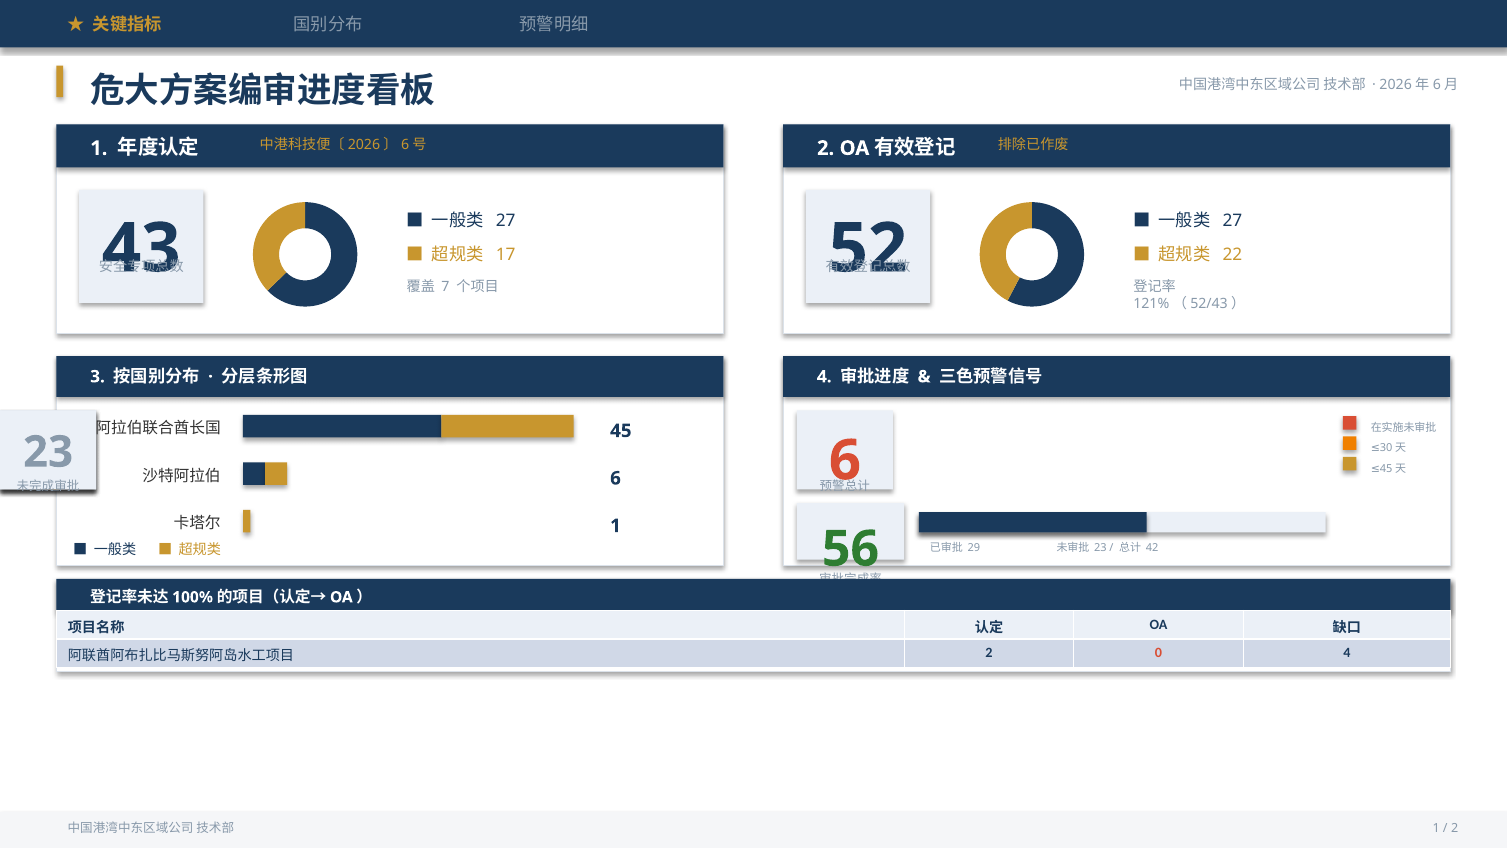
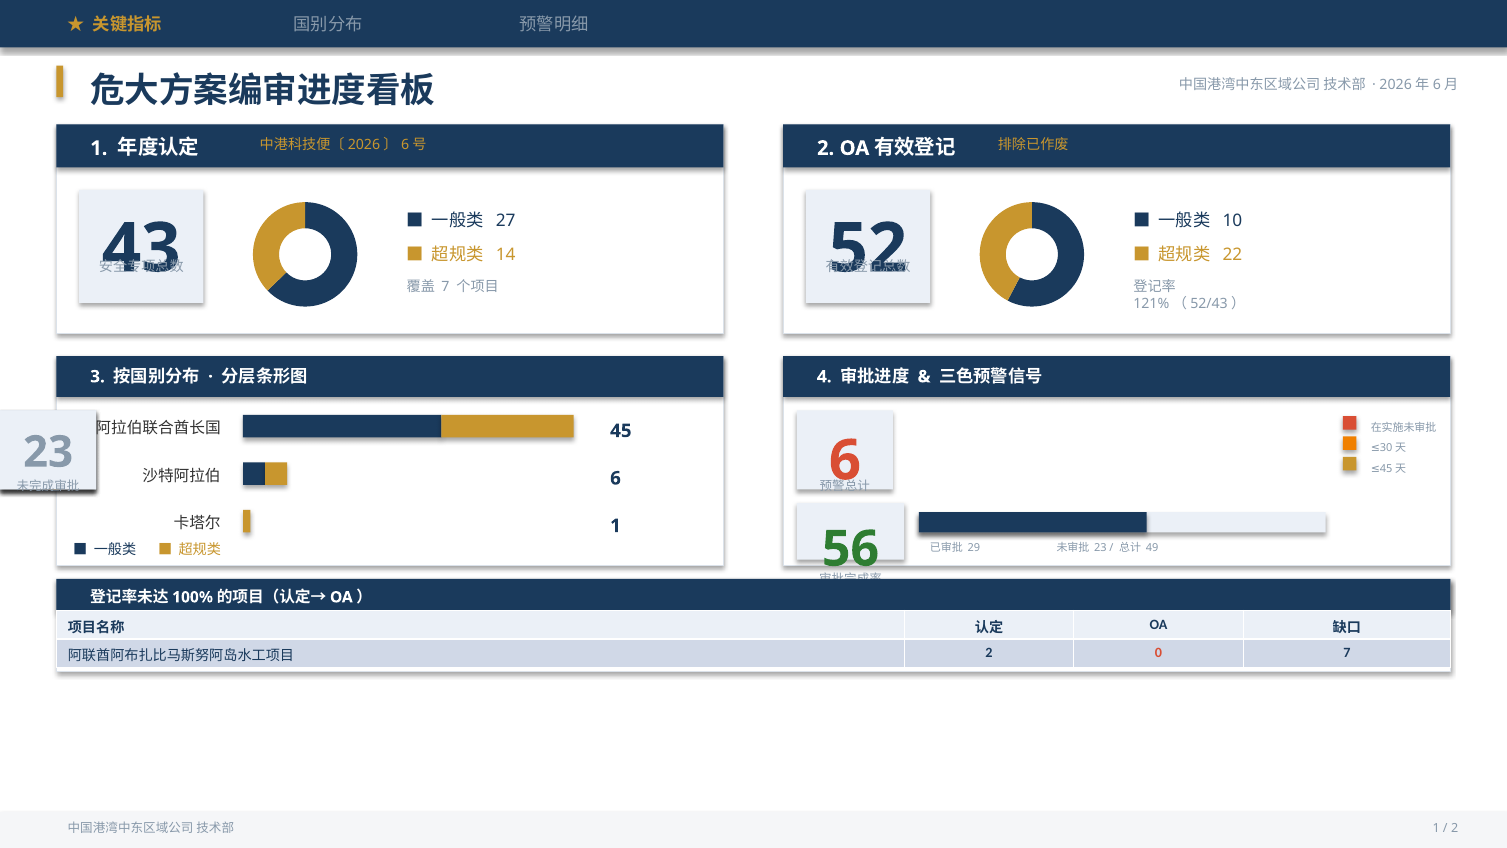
27: 27 -> 10 (1232, 221)
17: 17 -> 14 (506, 254)
42: 42 -> 49 (1152, 547)
0 4: 4 -> 7 (1347, 653)
